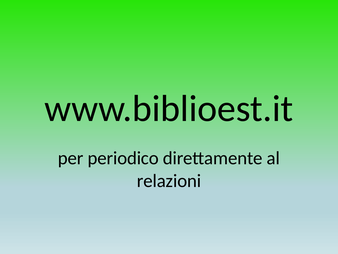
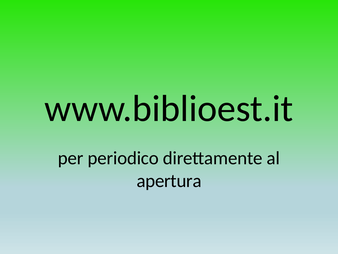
relazioni: relazioni -> apertura (169, 180)
